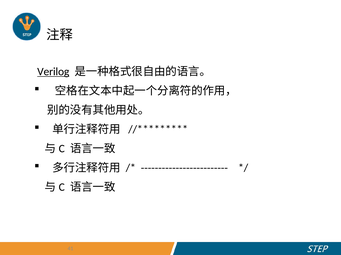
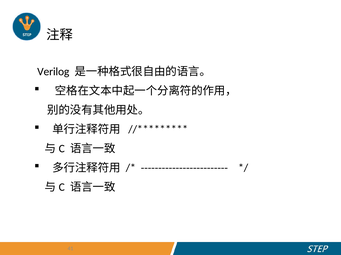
Verilog underline: present -> none (53, 72)
